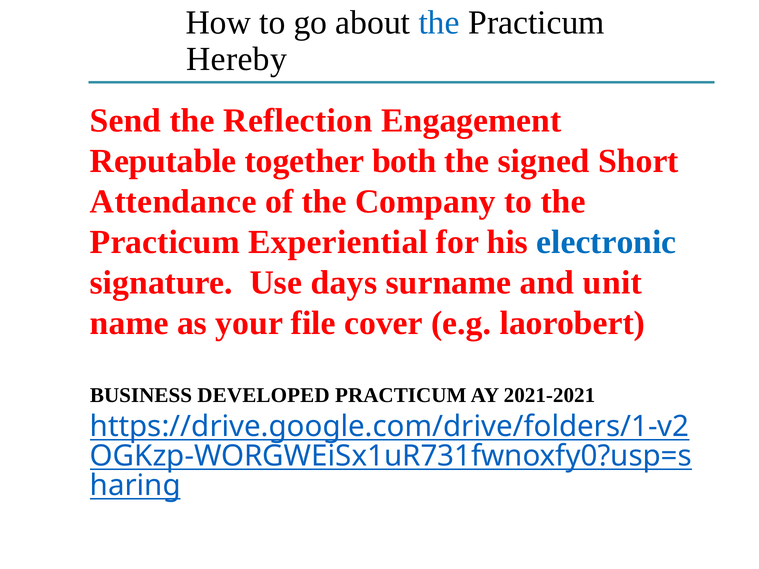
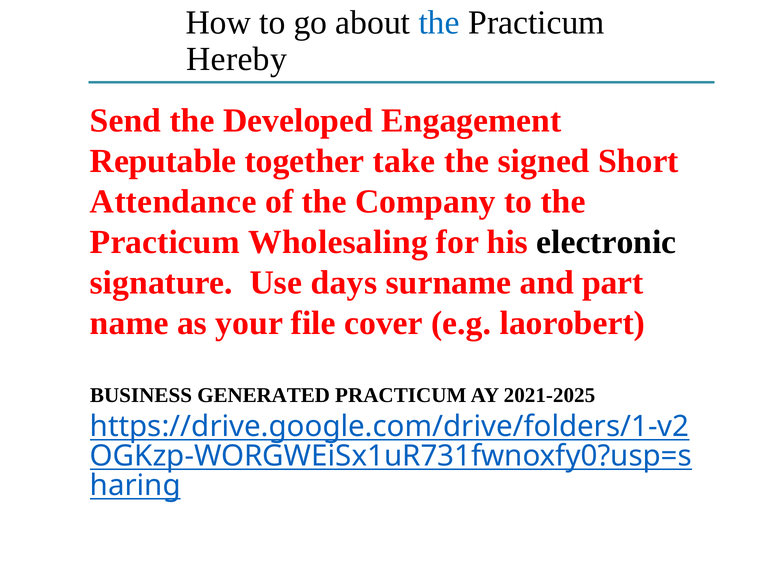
Reflection: Reflection -> Developed (298, 121)
both: both -> take (404, 161)
Experiential: Experiential -> Wholesaling (338, 242)
electronic colour: blue -> black (606, 242)
unit: unit -> part (613, 283)
DEVELOPED: DEVELOPED -> GENERATED (264, 396)
2021-2021: 2021-2021 -> 2021-2025 (549, 396)
